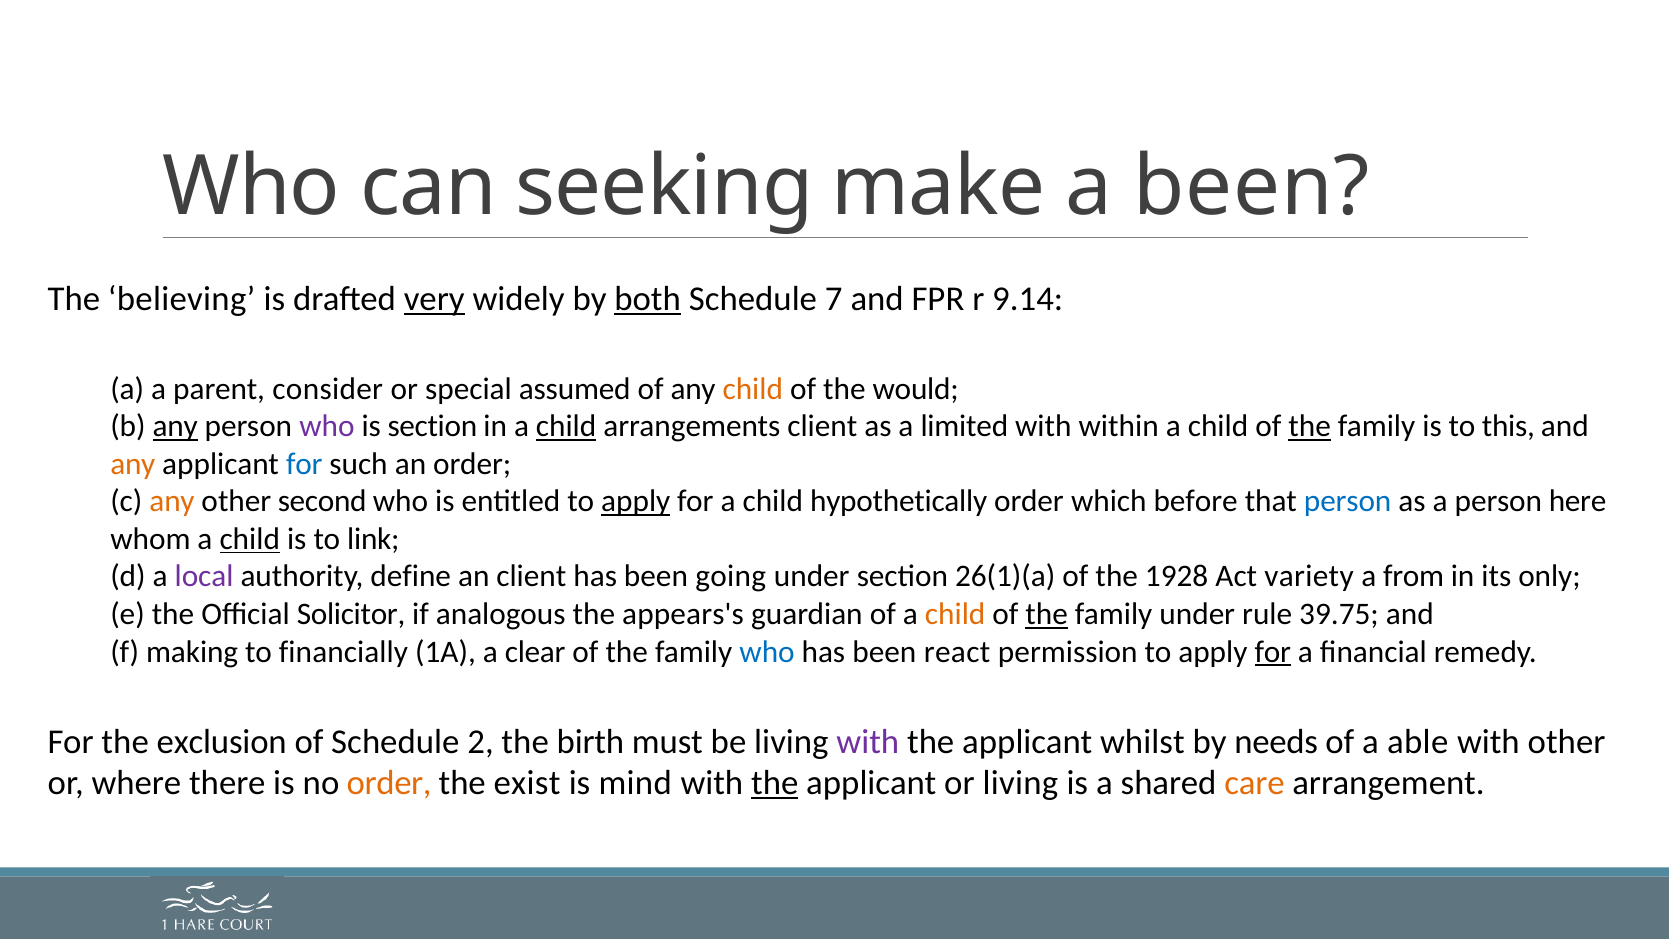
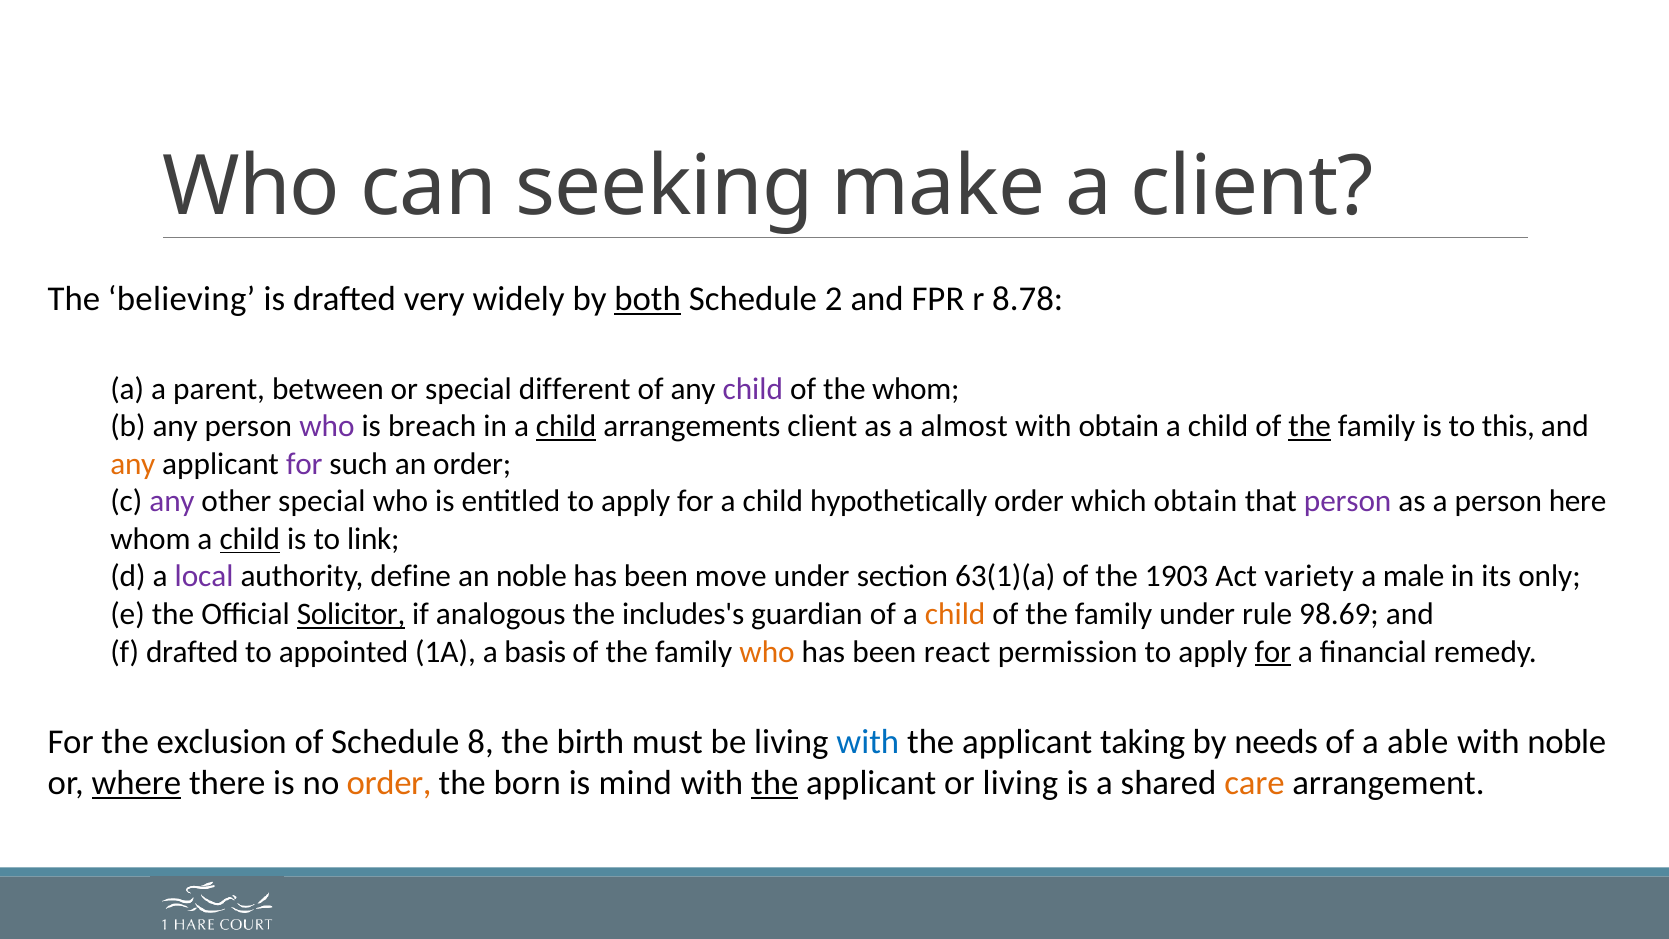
a been: been -> client (1252, 187)
very underline: present -> none (434, 299)
7: 7 -> 2 (834, 299)
9.14: 9.14 -> 8.78 (1028, 299)
consider: consider -> between (328, 389)
assumed: assumed -> different (575, 389)
child colour: orange -> purple (753, 389)
the would: would -> whom (916, 389)
any underline: present -> none (175, 426)
is section: section -> breach (432, 426)
limited: limited -> almost (964, 426)
with within: within -> obtain (1119, 426)
for colour: blue -> purple (304, 464)
any colour: orange -> purple (172, 501)
other second: second -> special (322, 501)
apply underline: present -> none (636, 501)
which before: before -> obtain (1195, 501)
person colour: blue -> purple (1348, 501)
an client: client -> noble (531, 577)
going: going -> move (731, 577)
26(1)(a: 26(1)(a -> 63(1)(a (1005, 577)
1928: 1928 -> 1903 (1177, 577)
from: from -> male (1414, 577)
Solicitor underline: none -> present (351, 614)
appears's: appears's -> includes's (683, 614)
the underline: present -> none (1047, 614)
39.75: 39.75 -> 98.69 (1339, 614)
f making: making -> drafted (192, 652)
financially: financially -> appointed (344, 652)
clear: clear -> basis (535, 652)
who colour: blue -> orange (767, 652)
2: 2 -> 8 (481, 742)
with colour: purple -> blue (868, 742)
whilst: whilst -> taking (1143, 742)
with other: other -> noble (1567, 742)
where underline: none -> present (136, 783)
exist: exist -> born (527, 783)
